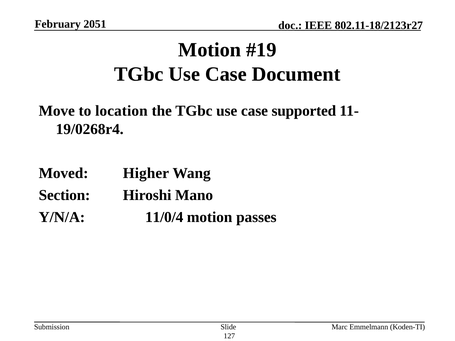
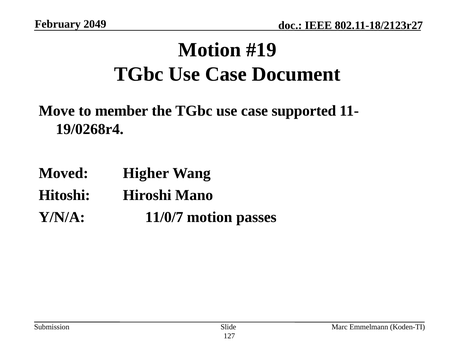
2051: 2051 -> 2049 (95, 24)
location: location -> member (122, 111)
Section: Section -> Hitoshi (64, 195)
11/0/4: 11/0/4 -> 11/0/7 (164, 217)
